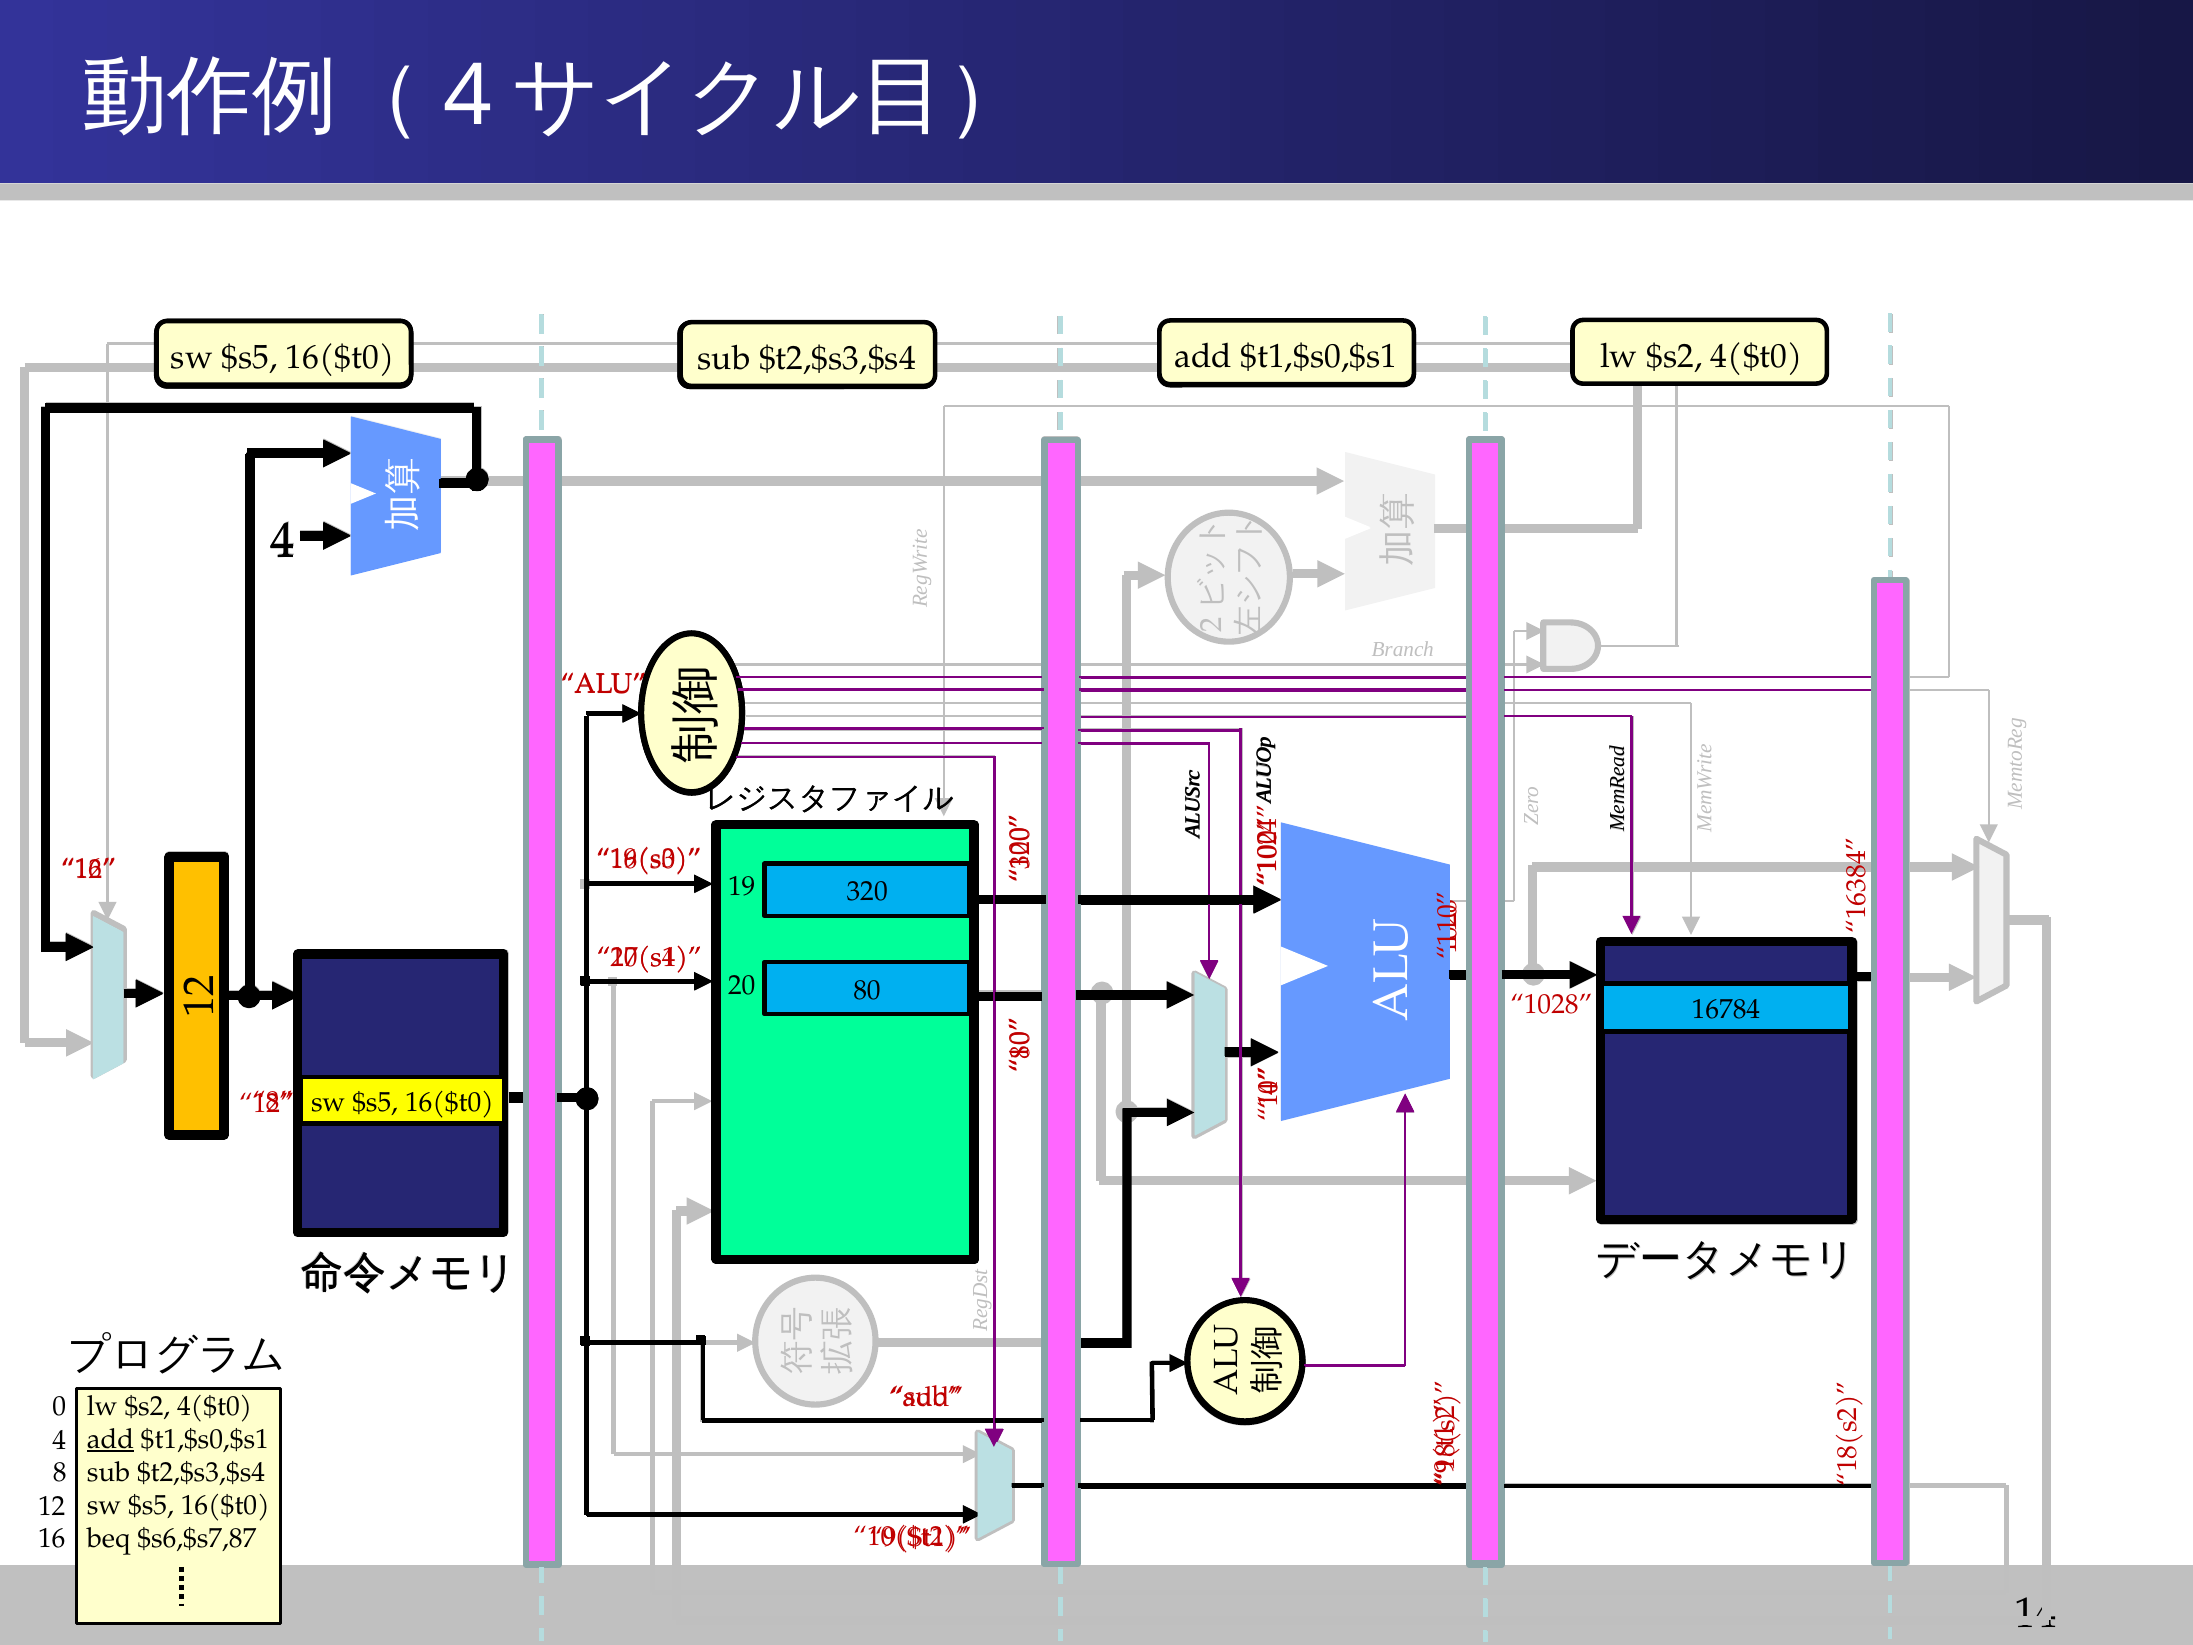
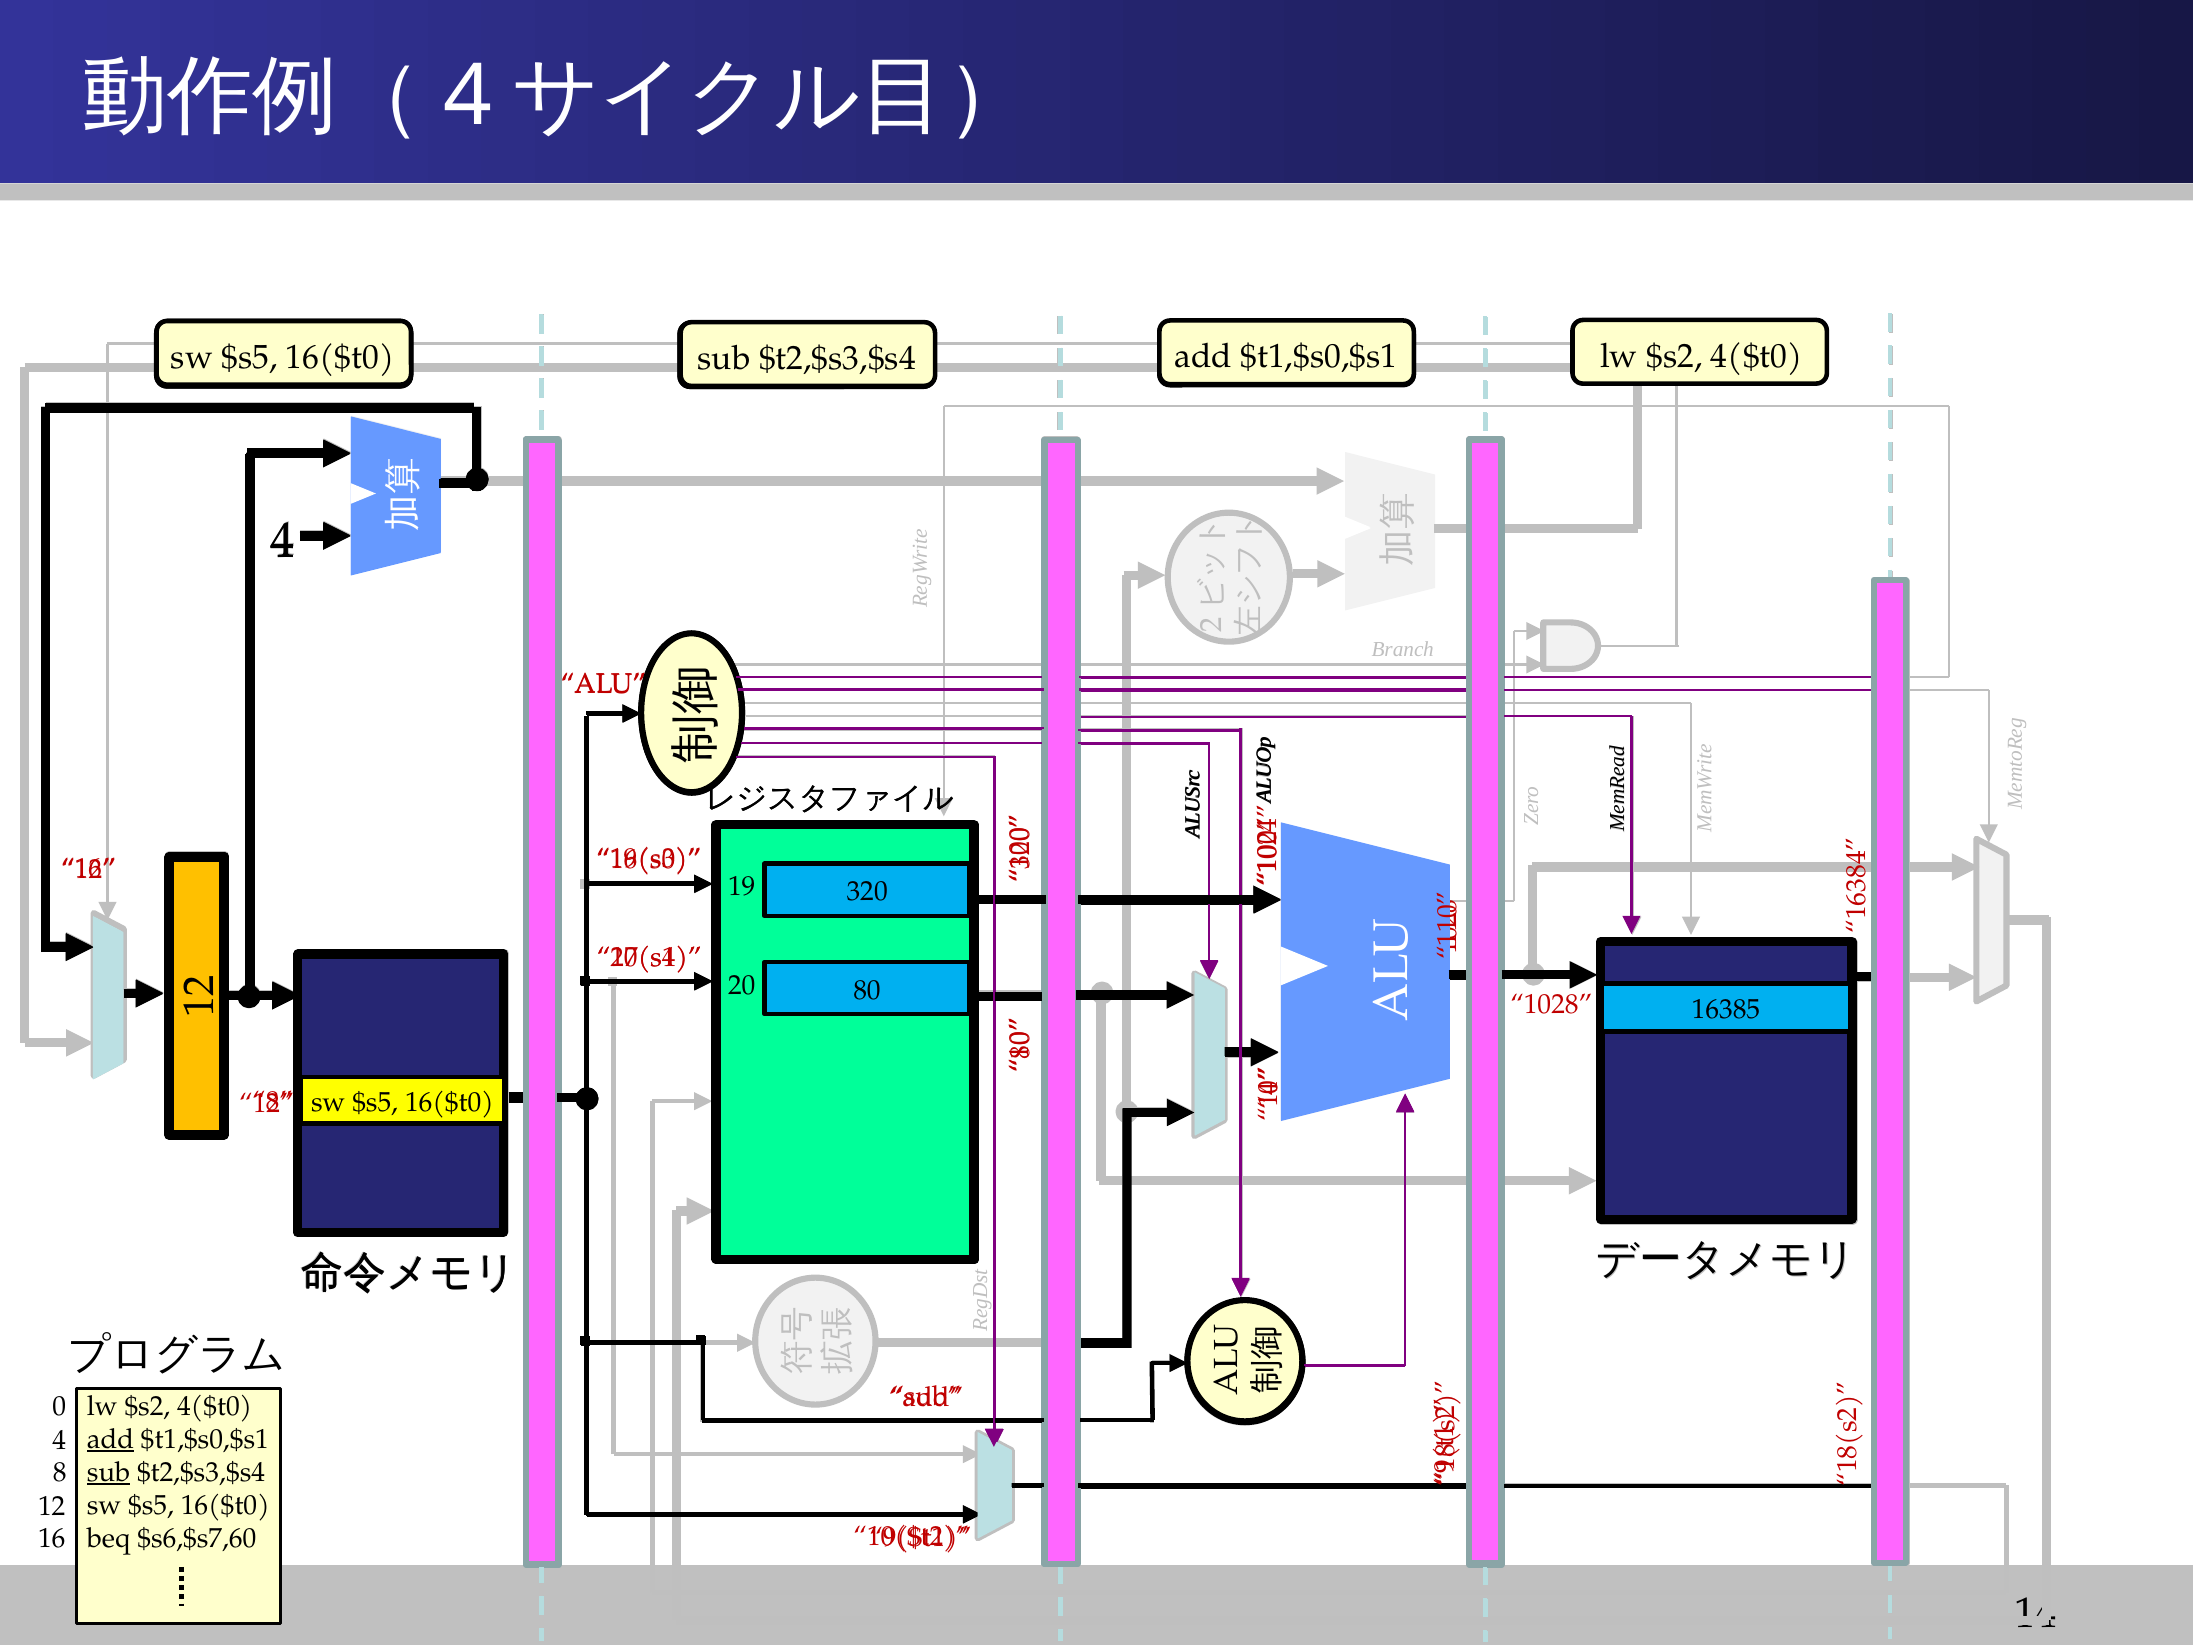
16784: 16784 -> 16385 (1726, 1009)
sub underline: none -> present (109, 1472)
$s6,$s7,87: $s6,$s7,87 -> $s6,$s7,60 (197, 1538)
